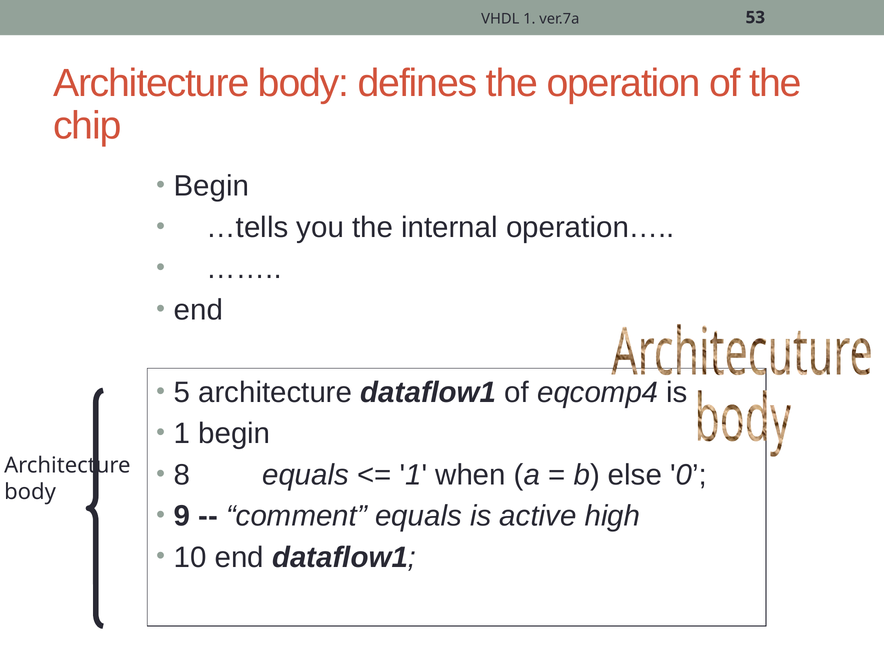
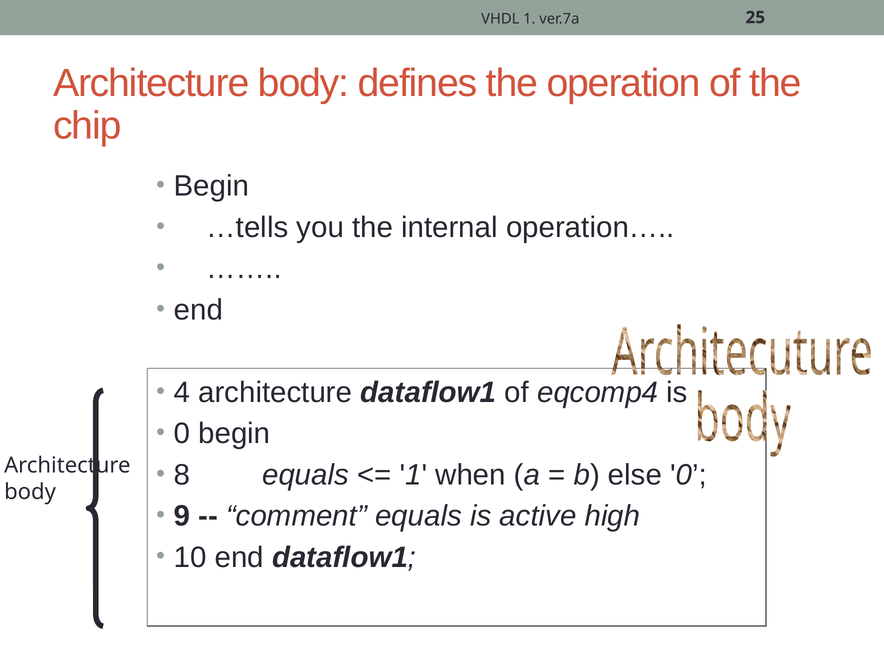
53: 53 -> 25 (755, 18)
5: 5 -> 4 (182, 392)
1: 1 -> 0 (182, 434)
